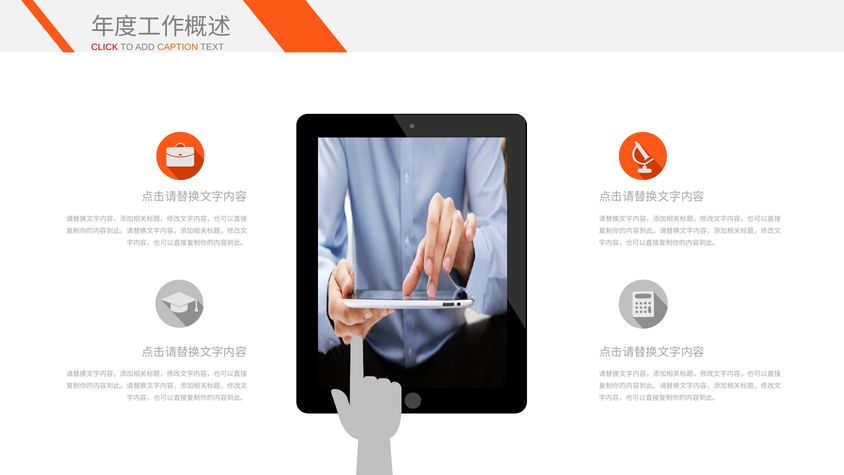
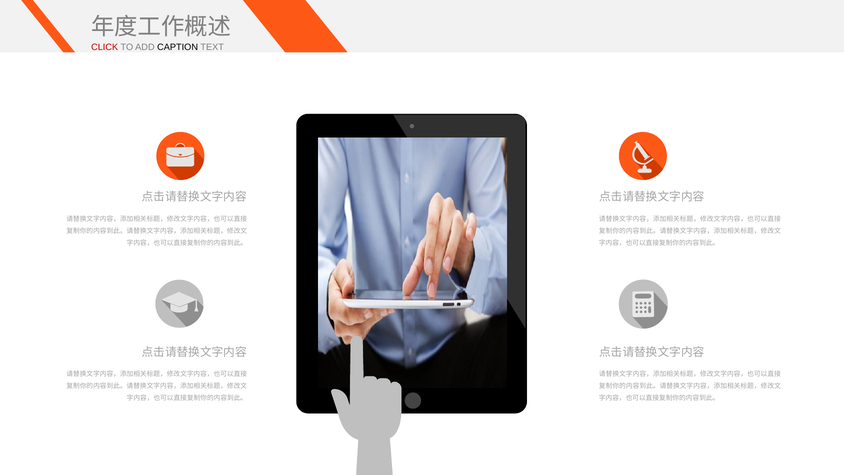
CAPTION colour: orange -> black (178, 47)
